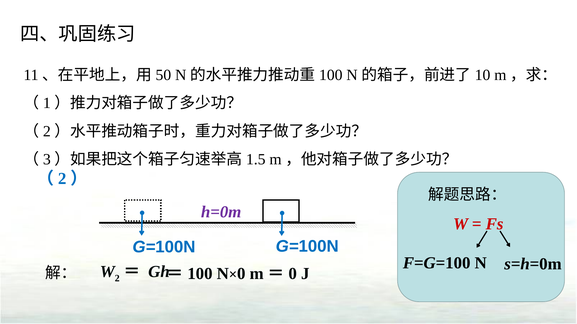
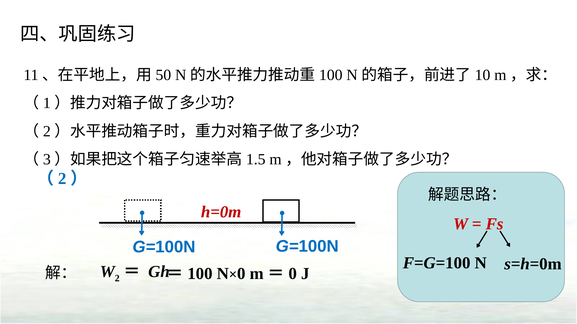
h=0m colour: purple -> red (221, 212)
